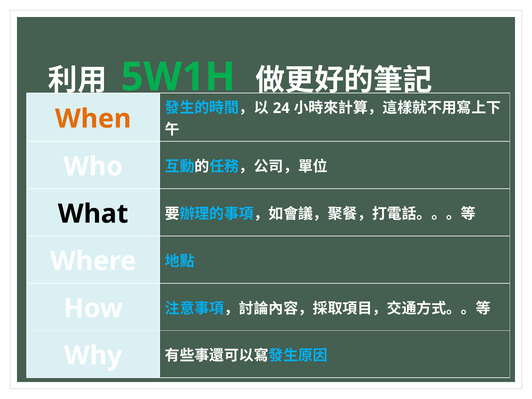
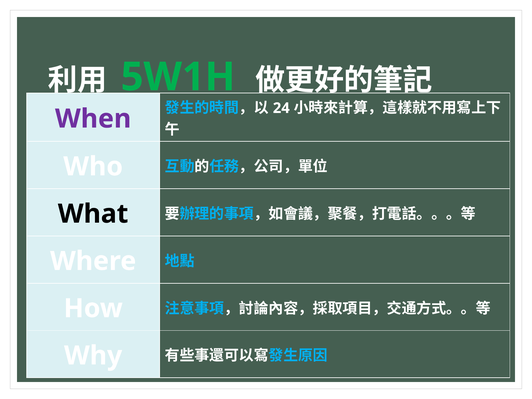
When colour: orange -> purple (93, 119)
